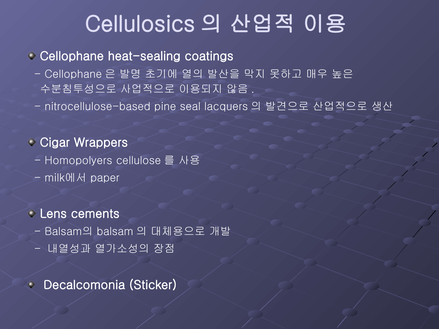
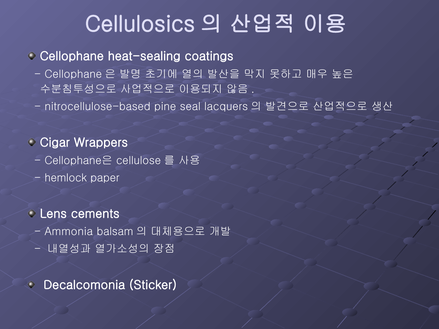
Homopolyers: Homopolyers -> Cellophane은 (79, 161)
milk에서: milk에서 -> hemlock (66, 178)
Balsam의: Balsam의 -> Ammonia (69, 232)
